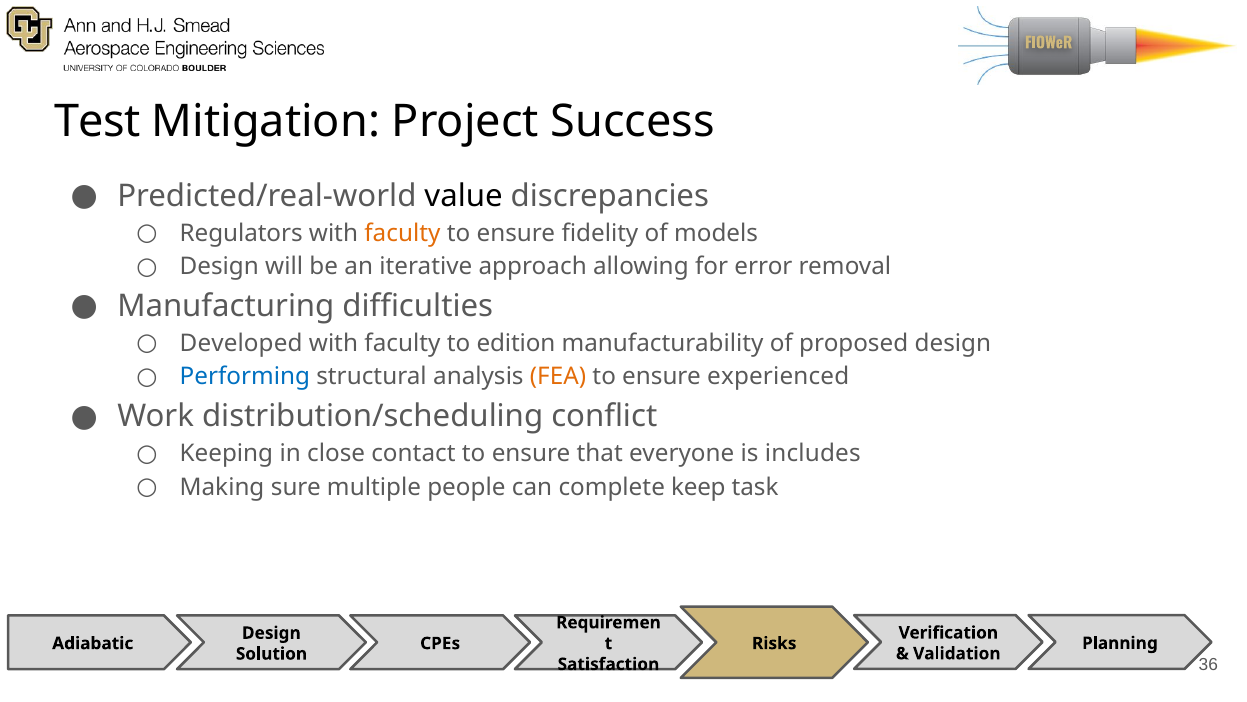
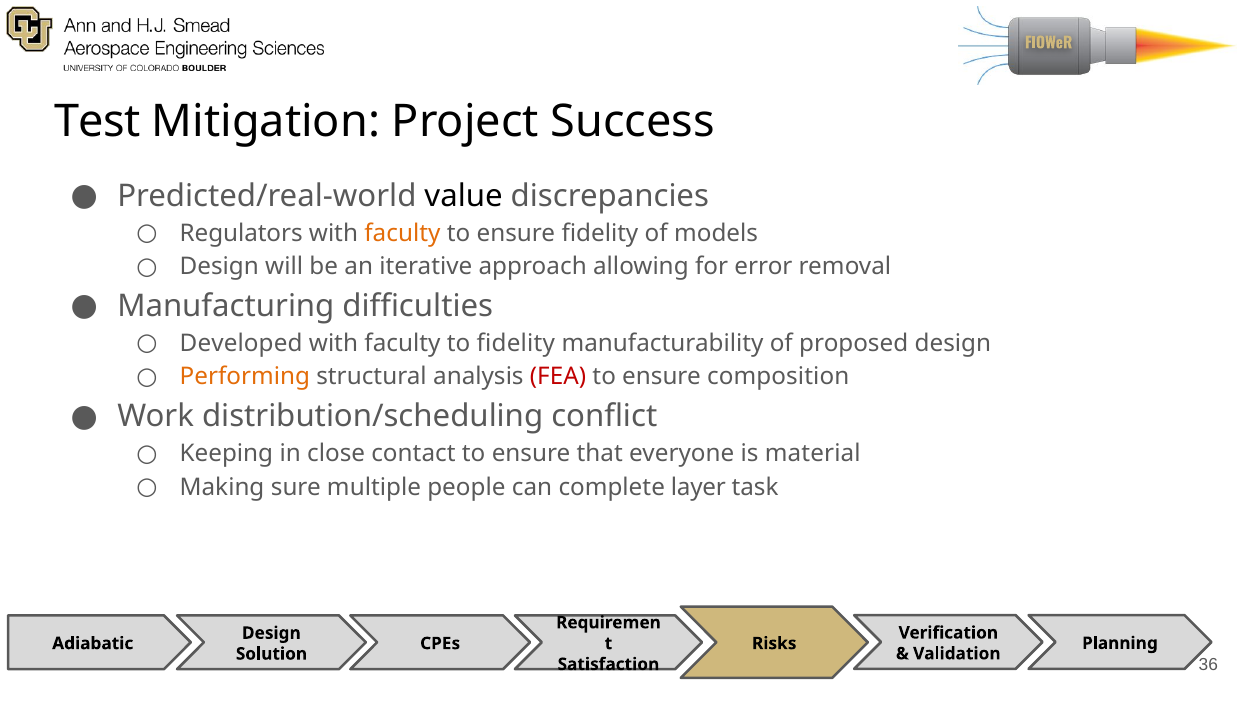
to edition: edition -> fidelity (516, 343)
Performing colour: blue -> orange (245, 377)
FEA colour: orange -> red (558, 377)
experienced: experienced -> composition (778, 377)
includes: includes -> material (813, 453)
keep: keep -> layer (698, 487)
